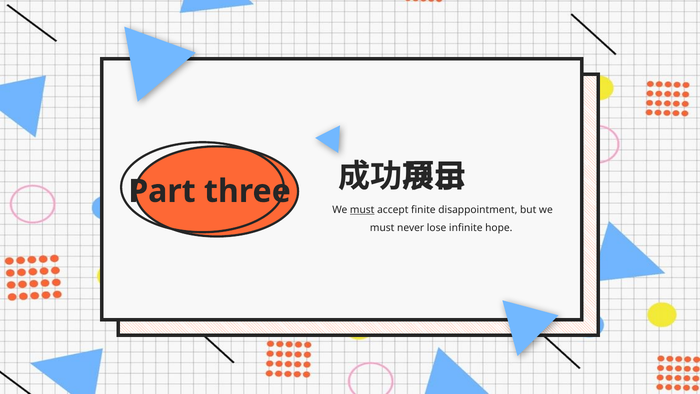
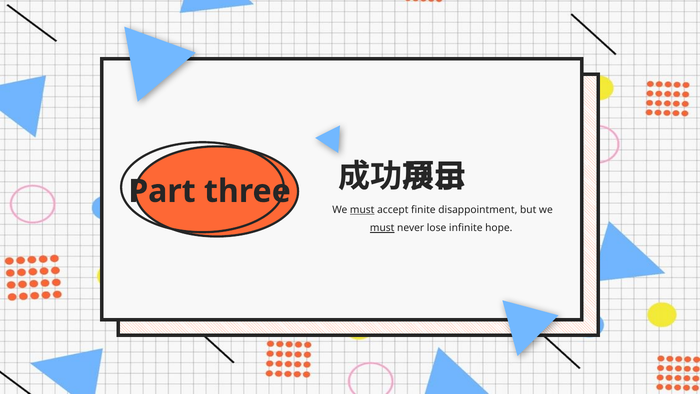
must underline: none -> present (382, 228)
